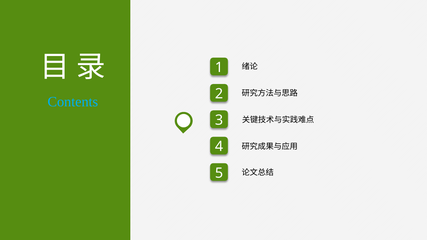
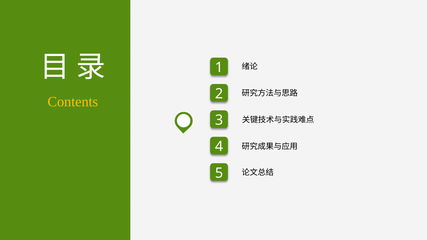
Contents colour: light blue -> yellow (73, 102)
